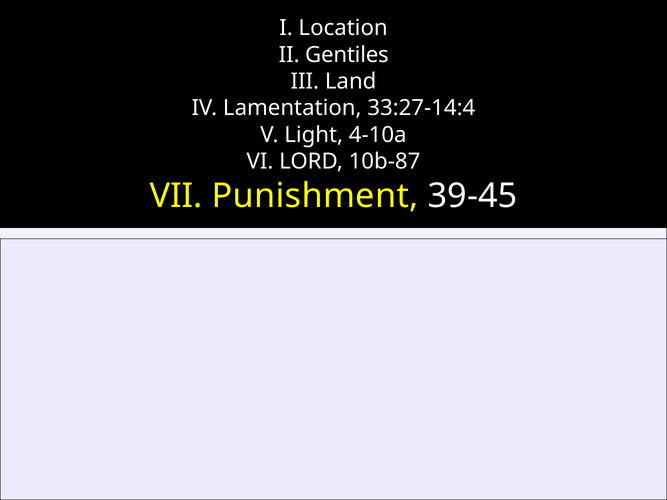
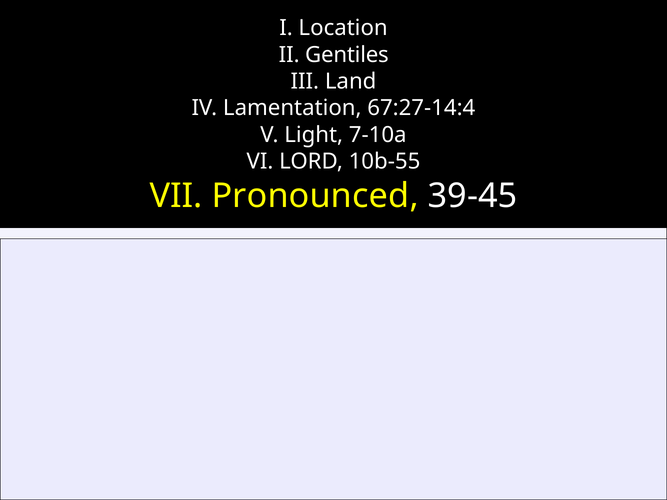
33:27-14:4: 33:27-14:4 -> 67:27-14:4 (421, 108)
4-10a: 4-10a -> 7-10a (378, 135)
10b-87: 10b-87 -> 10b-55 (385, 162)
Punishment: Punishment -> Pronounced (315, 196)
